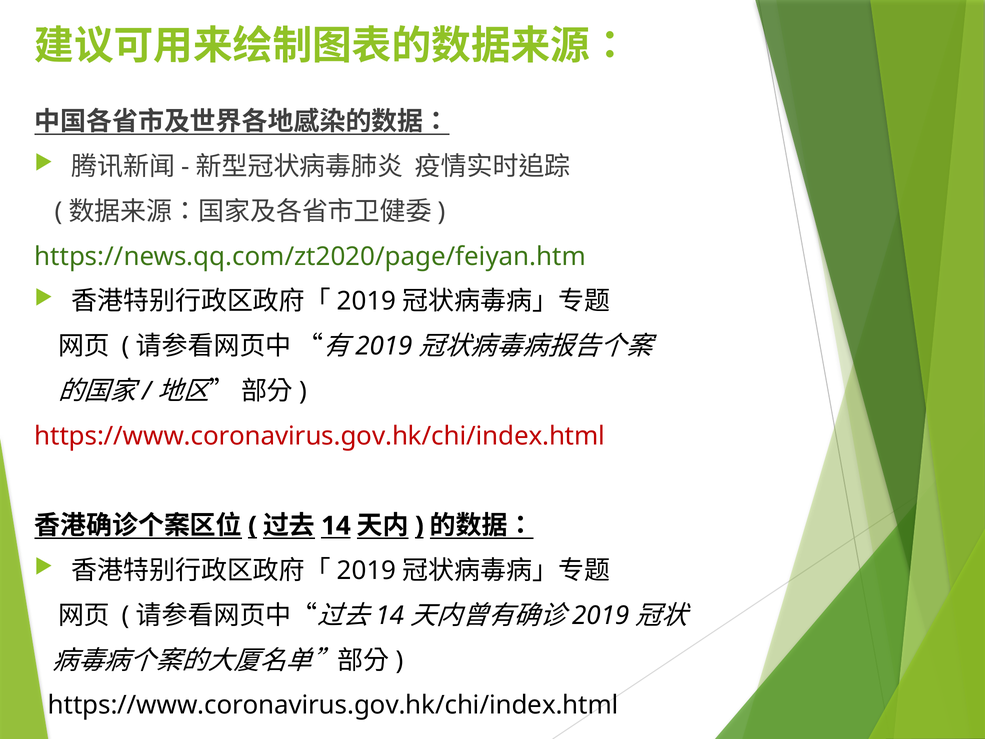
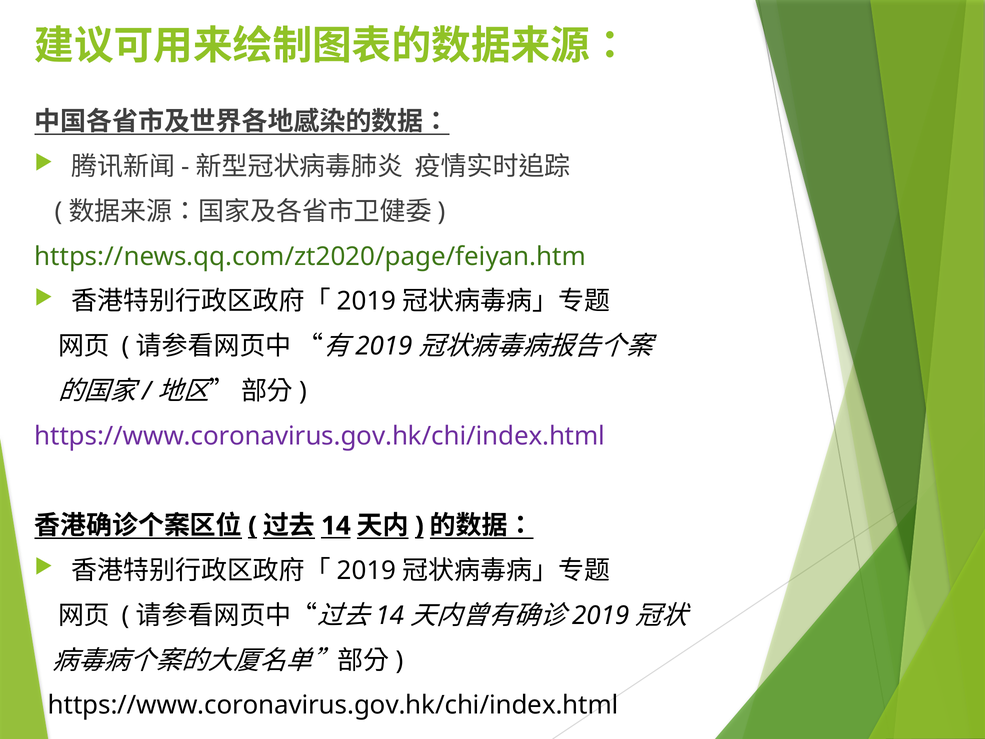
https://www.coronavirus.gov.hk/chi/index.html colour: red -> purple (320, 436)
